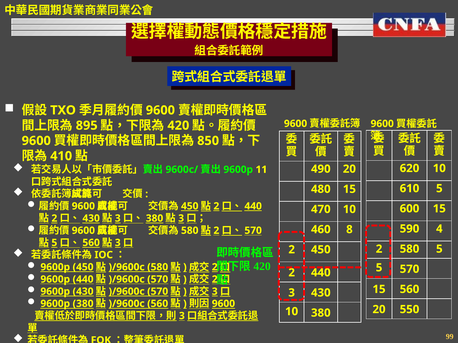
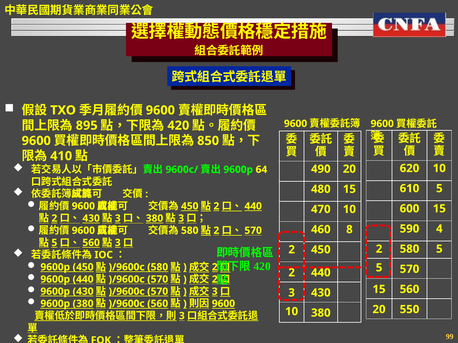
11: 11 -> 64 (261, 170)
